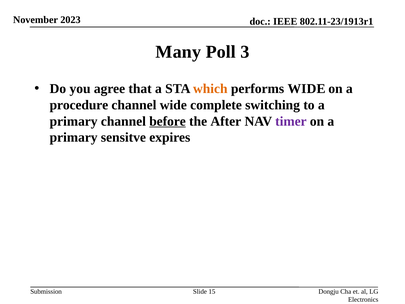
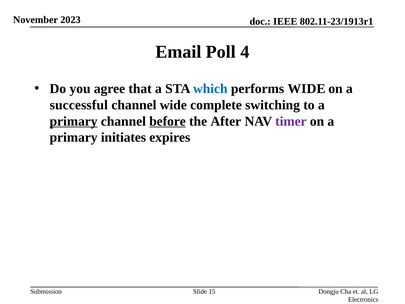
Many: Many -> Email (178, 52)
3: 3 -> 4 (245, 52)
which colour: orange -> blue (210, 89)
procedure: procedure -> successful (79, 105)
primary underline: none -> present (74, 121)
sensitve: sensitve -> initiates (123, 137)
